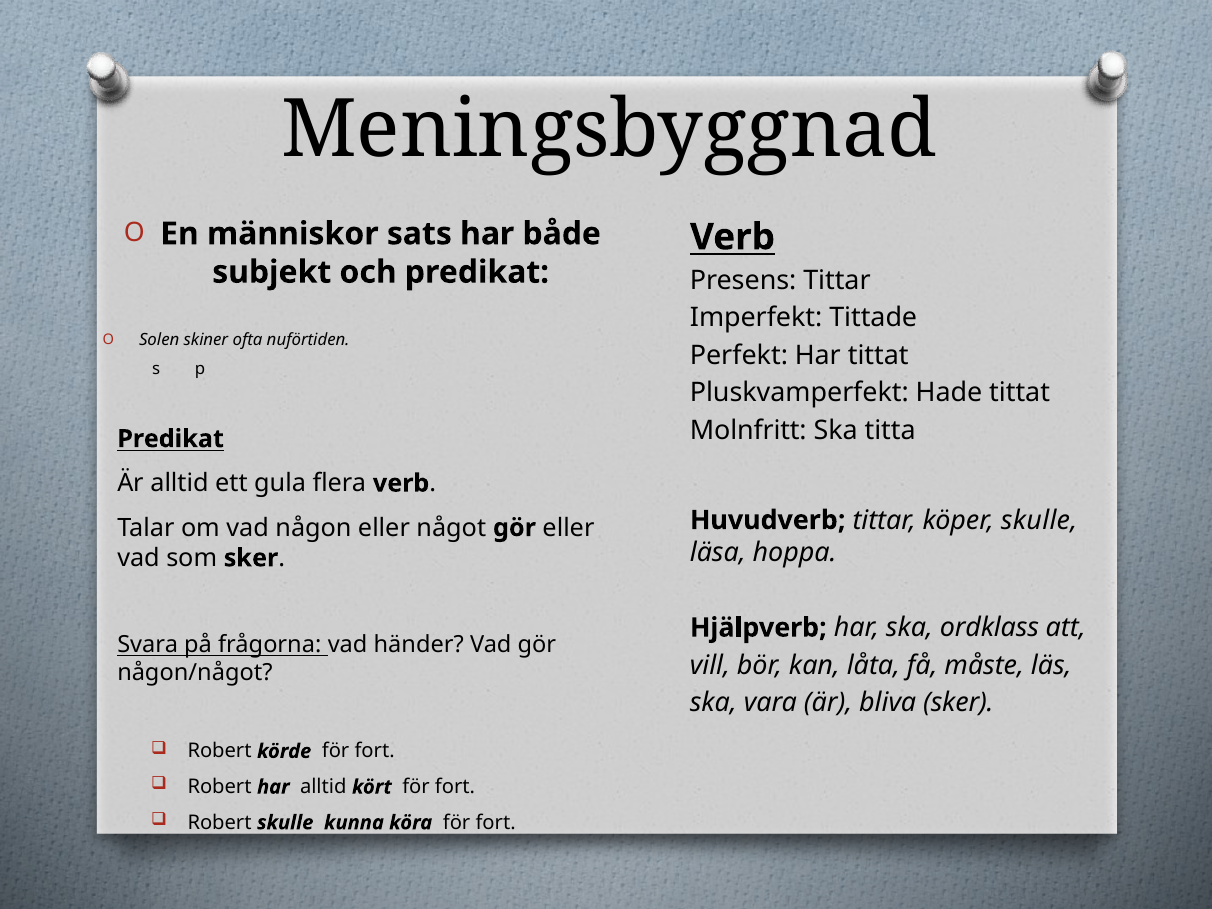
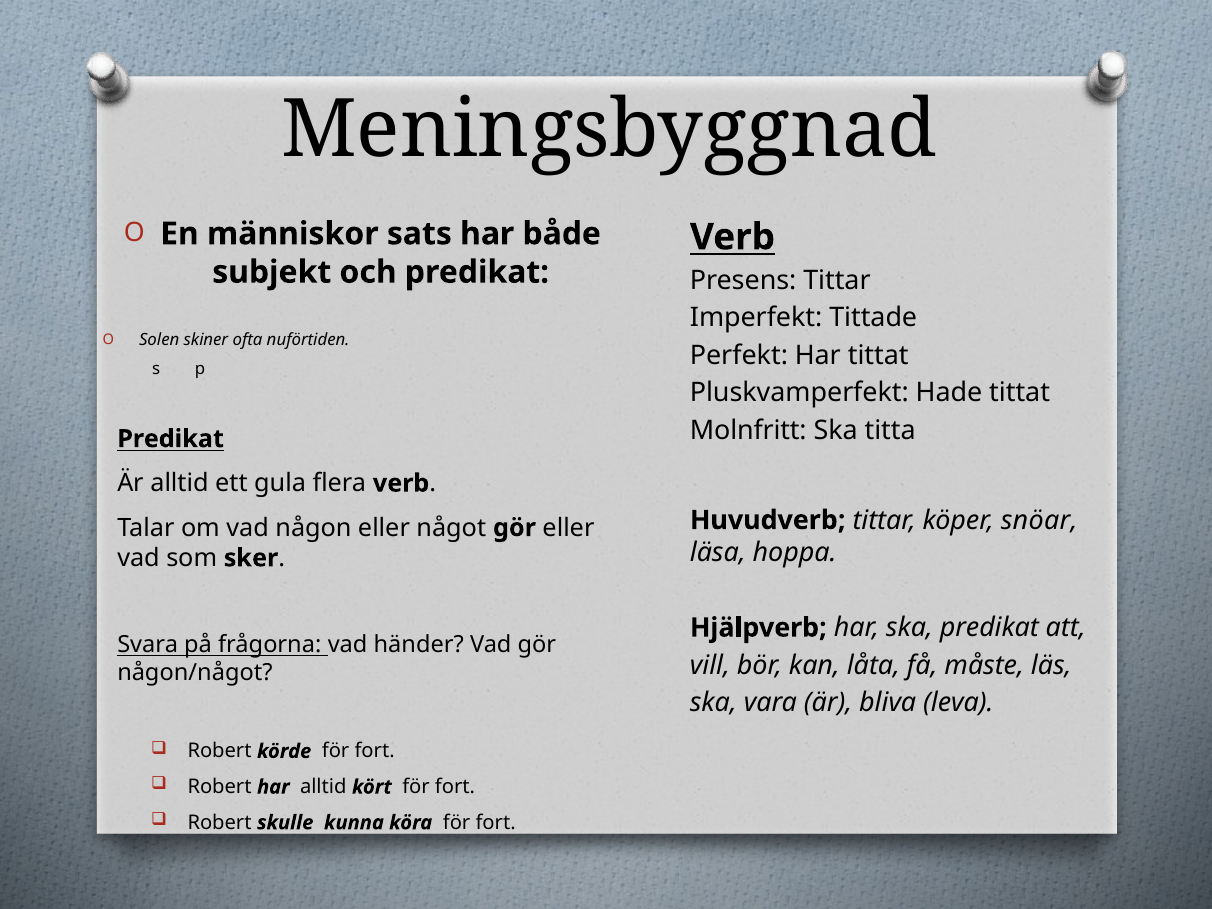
köper skulle: skulle -> snöar (1039, 520)
ska ordklass: ordklass -> predikat (989, 628)
bliva sker: sker -> leva (958, 703)
